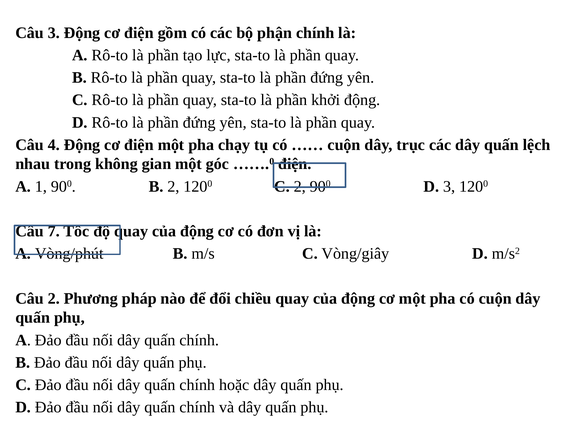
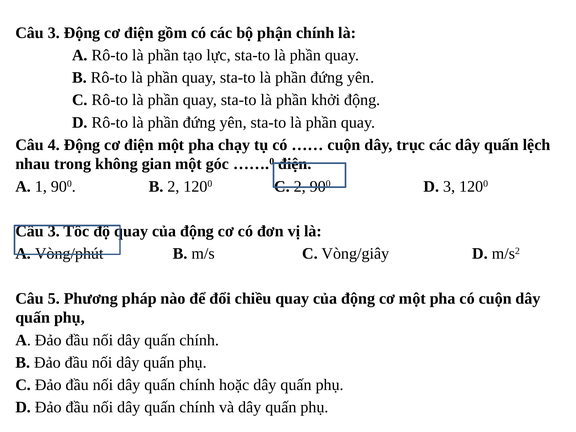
7: 7 -> 3 (54, 231)
Câu 2: 2 -> 5 (54, 298)
